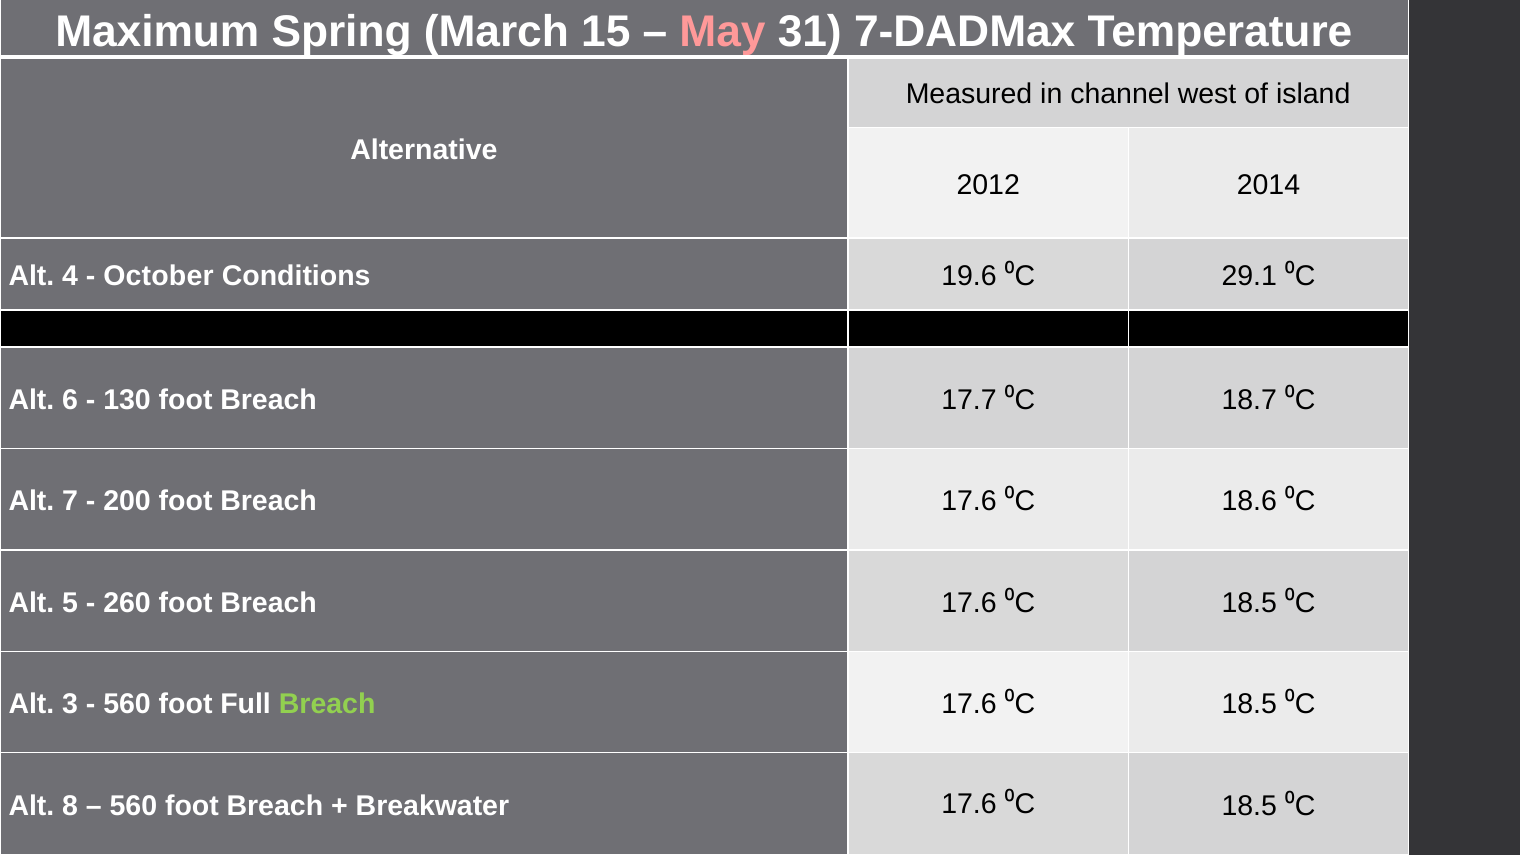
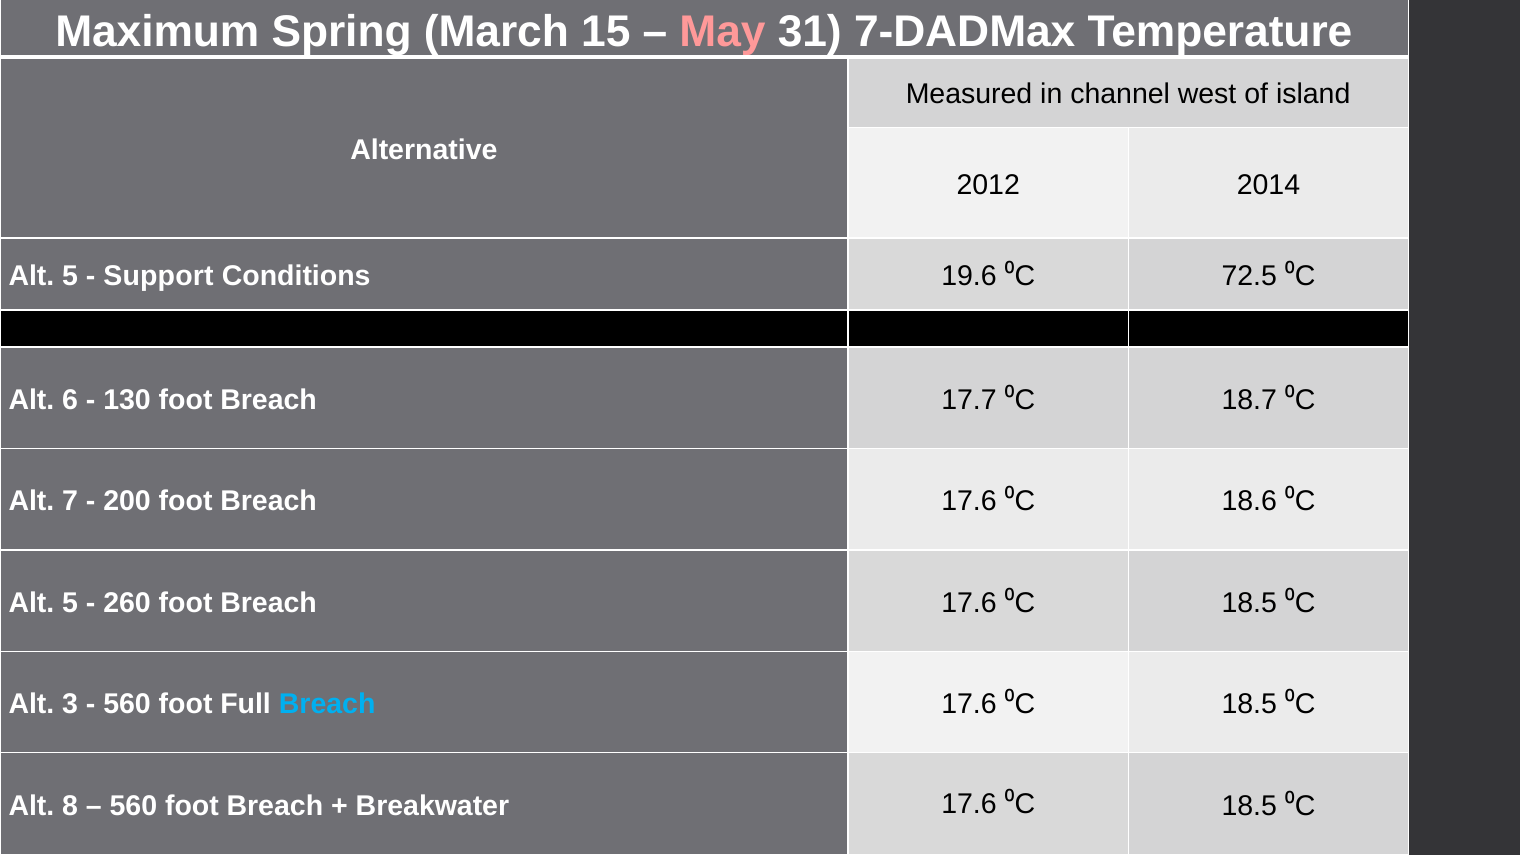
4: 4 -> 5 (70, 276)
October: October -> Support (159, 276)
29.1: 29.1 -> 72.5 (1249, 276)
Breach colour: light green -> light blue (327, 704)
